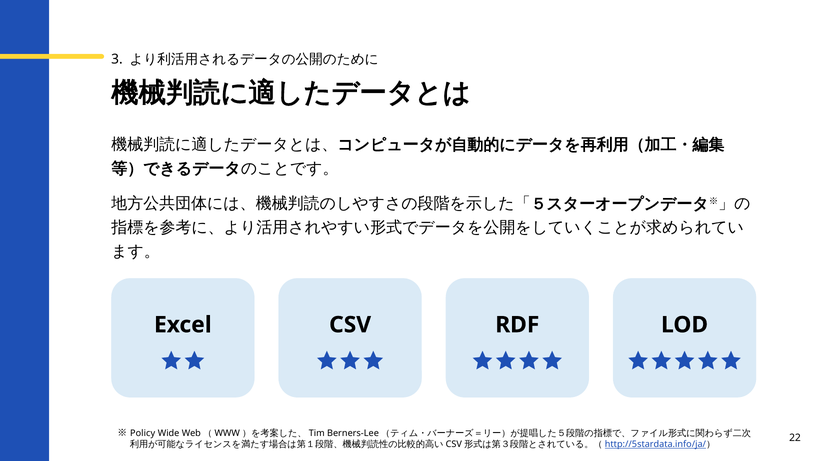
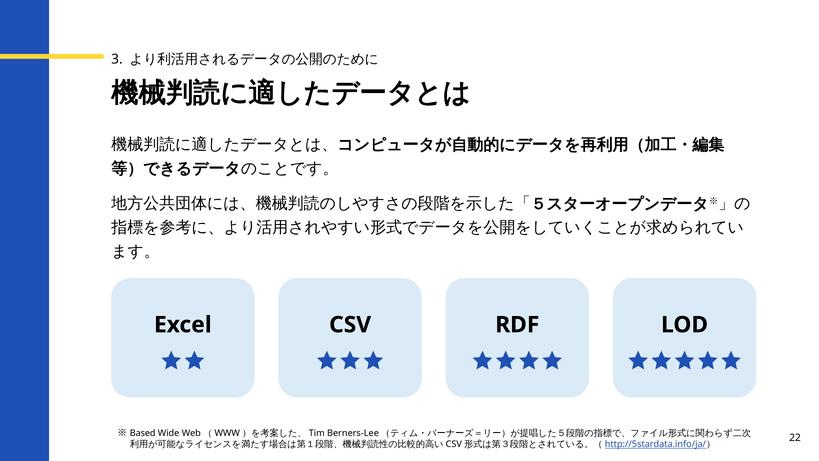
Policy: Policy -> Based (143, 433)
